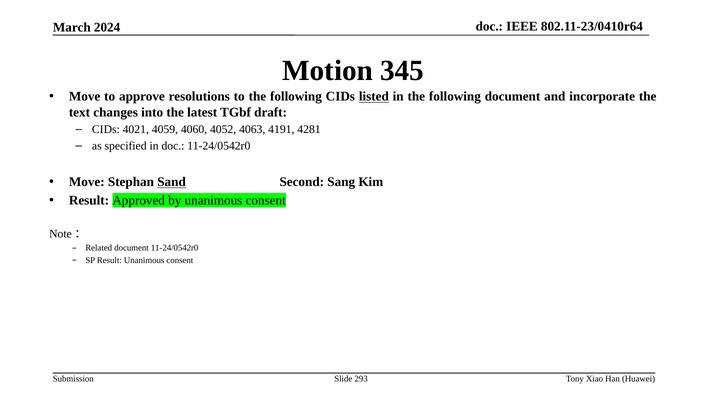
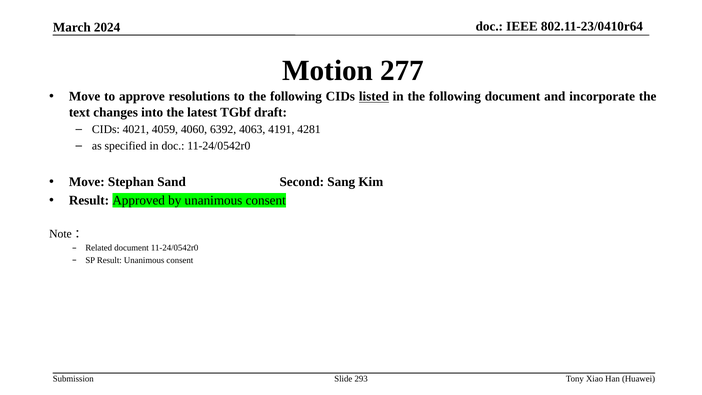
345: 345 -> 277 (402, 70)
4052: 4052 -> 6392 (223, 130)
Sand underline: present -> none (172, 182)
